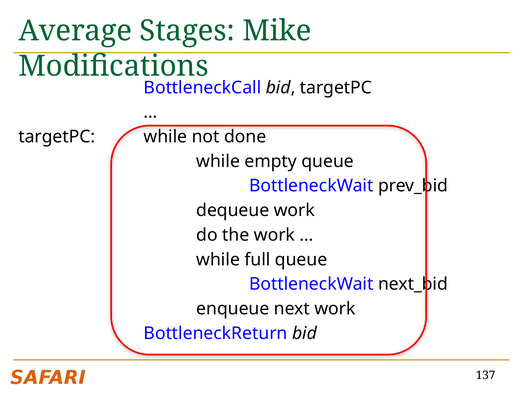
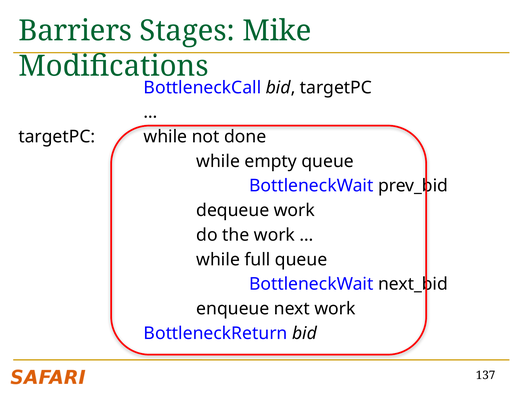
Average: Average -> Barriers (75, 31)
